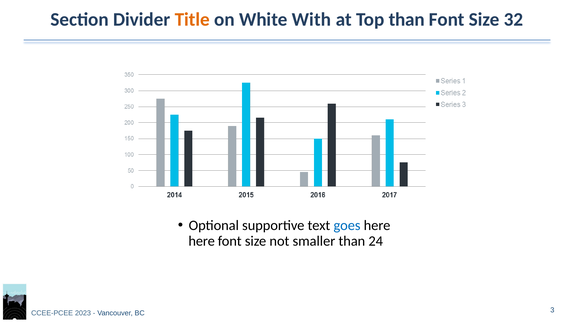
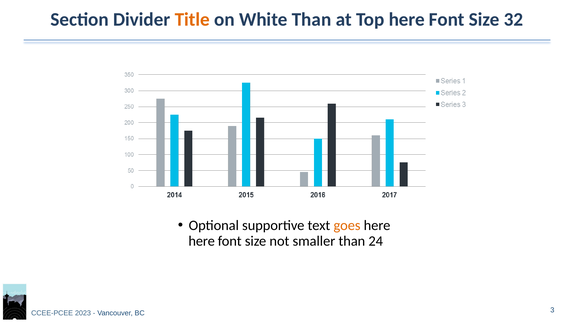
White With: With -> Than (312, 19)
Top than: than -> here (407, 19)
goes colour: blue -> orange (347, 225)
